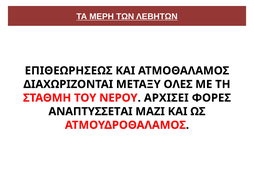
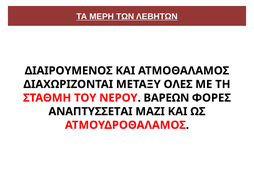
ΕΠΙΘΕΩΡΗΣΕΩΣ: ΕΠΙΘΕΩΡΗΣΕΩΣ -> ΔΙΑΙΡΟΥΜΕΝΟΣ (69, 71)
ΑΡΧΙΣΕΙ: ΑΡΧΙΣΕΙ -> ΒΑΡΕΩΝ (166, 98)
